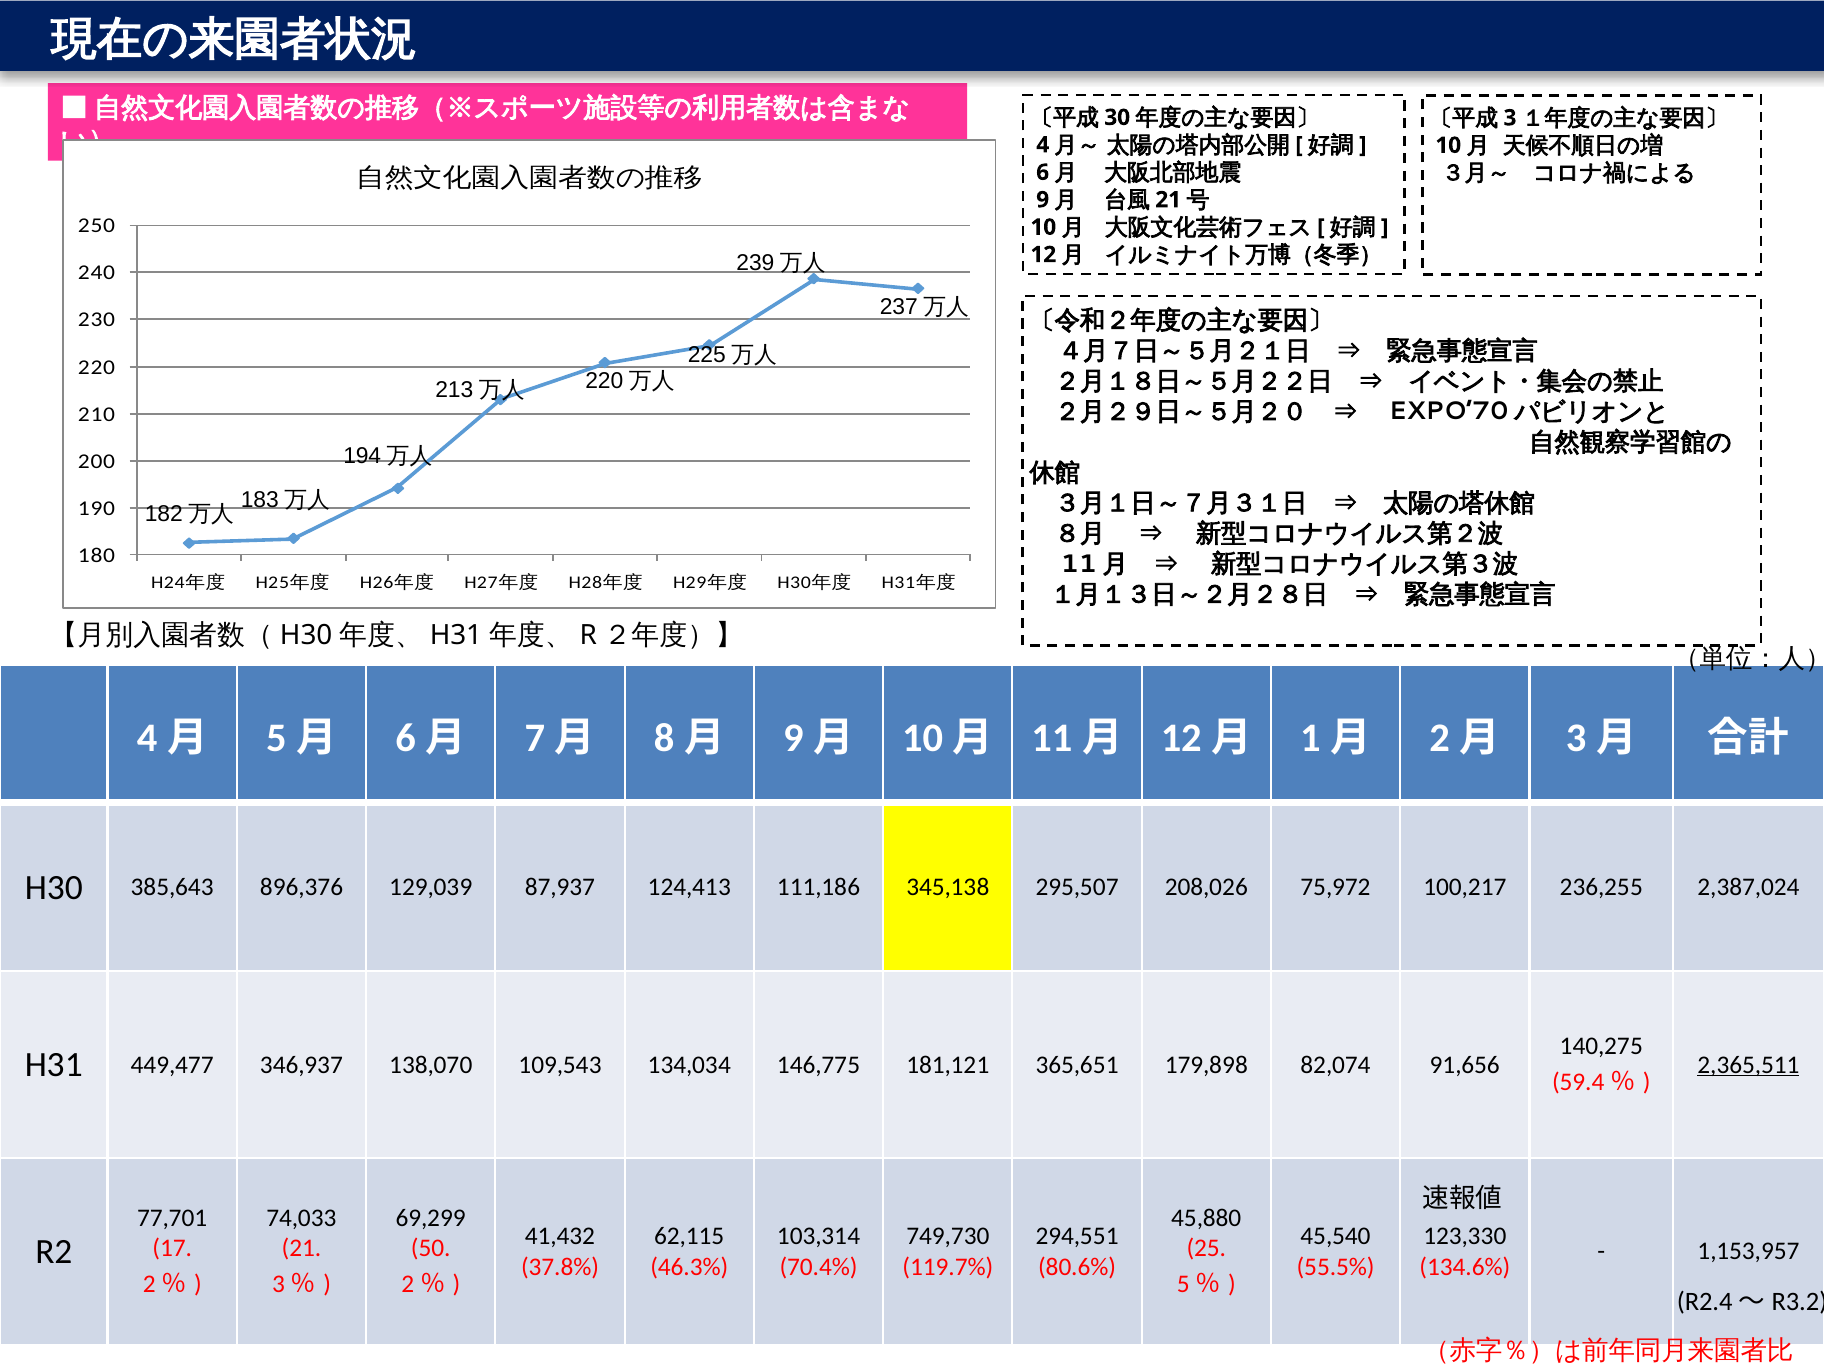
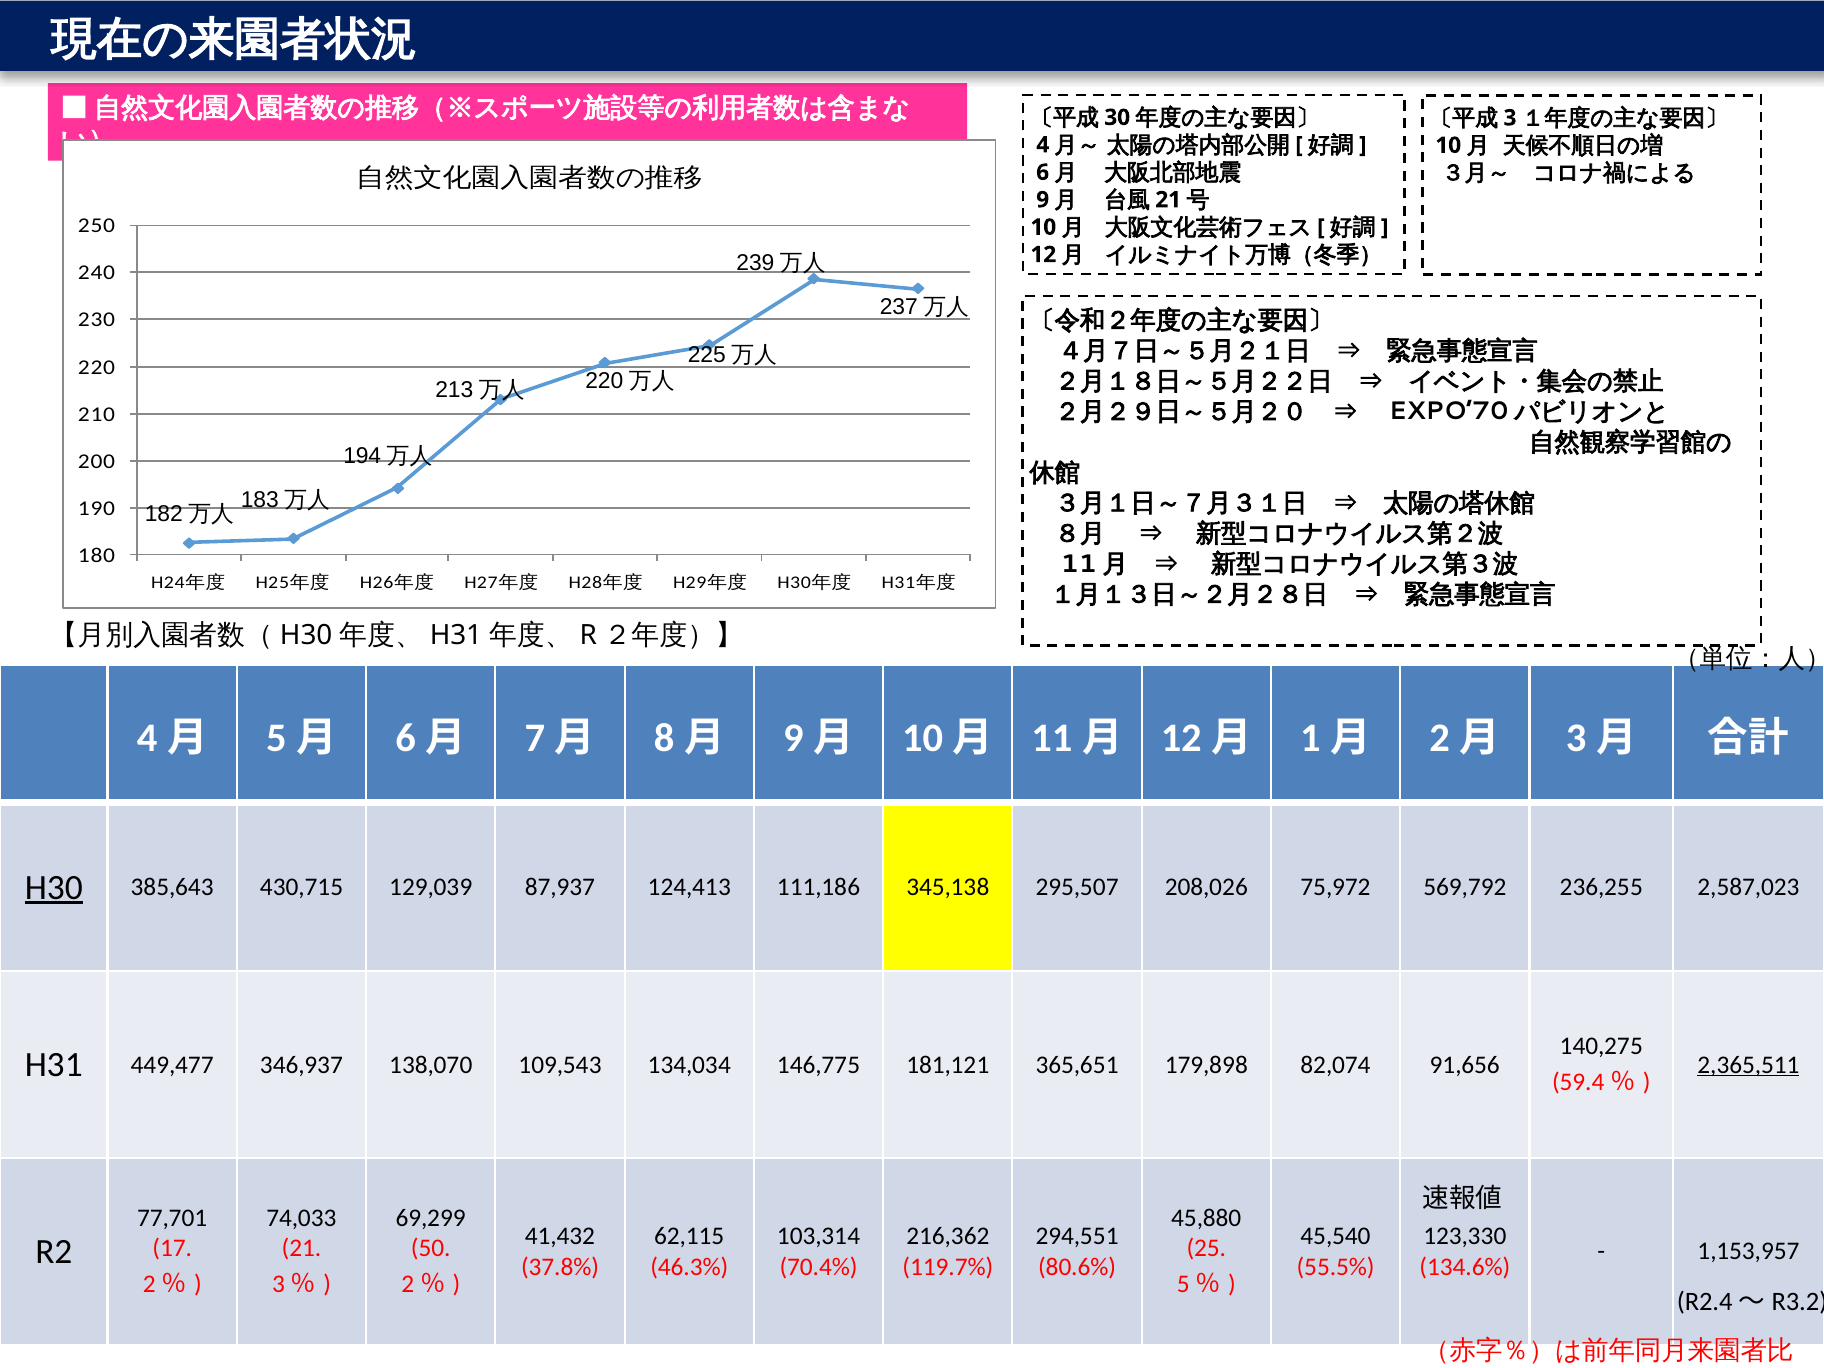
H30 underline: none -> present (54, 887)
896,376: 896,376 -> 430,715 (302, 887)
100,217: 100,217 -> 569,792 (1465, 887)
2,387,024: 2,387,024 -> 2,587,023 (1748, 887)
749,730: 749,730 -> 216,362 (948, 1236)
